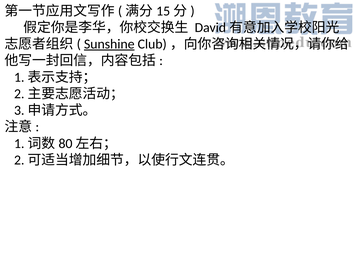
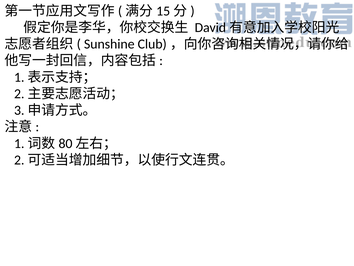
Sunshine underline: present -> none (109, 44)
